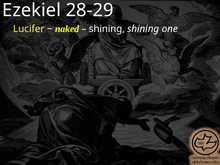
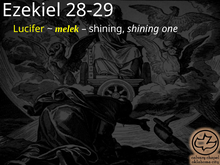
naked: naked -> melek (67, 29)
